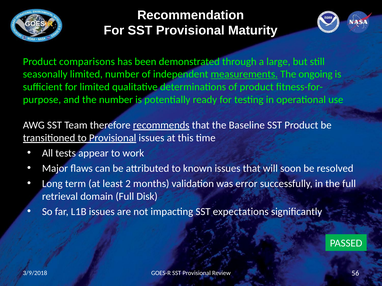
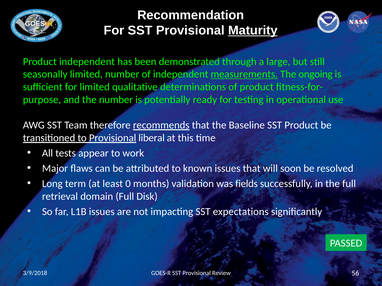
Maturity underline: none -> present (253, 30)
Product comparisons: comparisons -> independent (87, 62)
Provisional issues: issues -> liberal (152, 138)
2: 2 -> 0 (128, 184)
error: error -> fields (247, 184)
